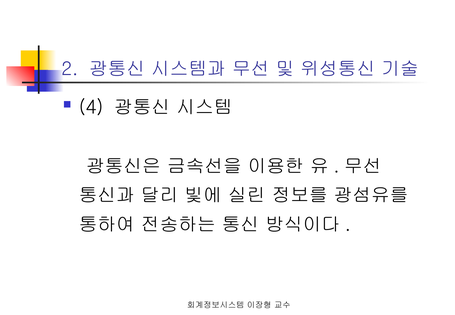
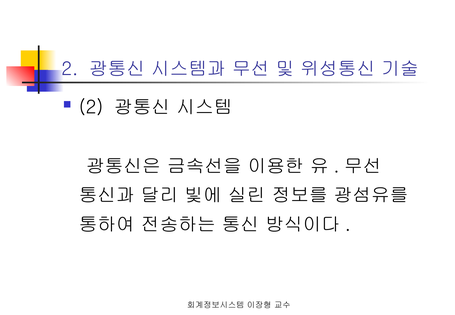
4: 4 -> 2 (91, 107)
